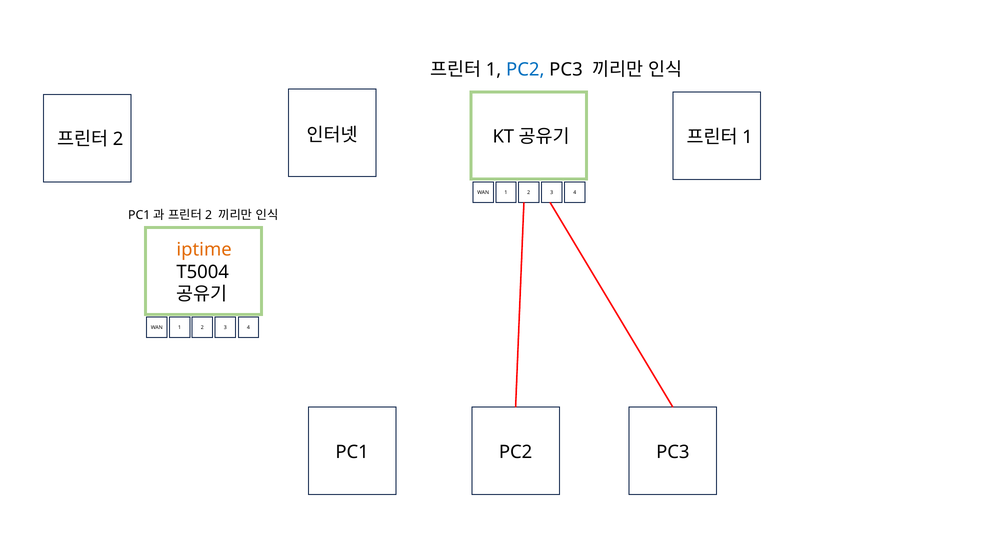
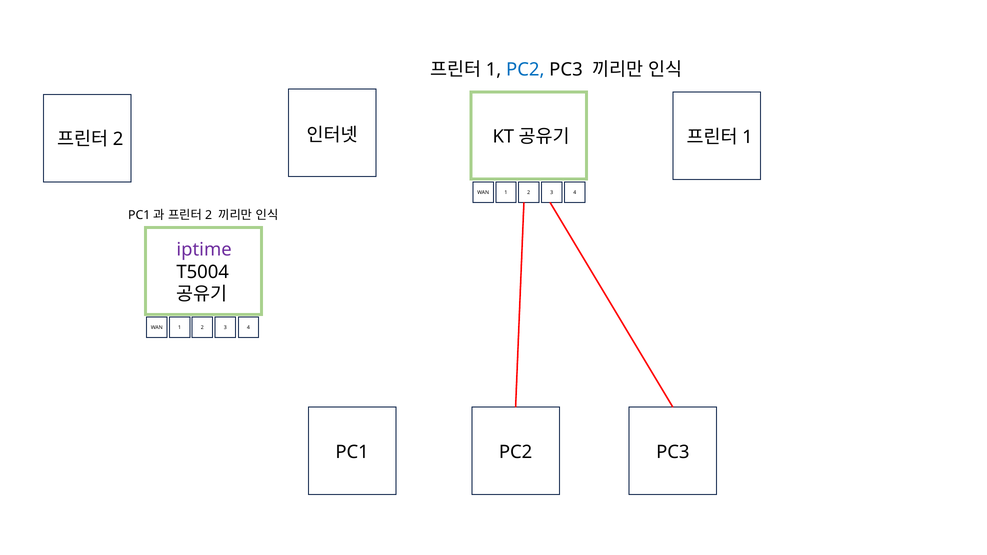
iptime colour: orange -> purple (204, 250)
